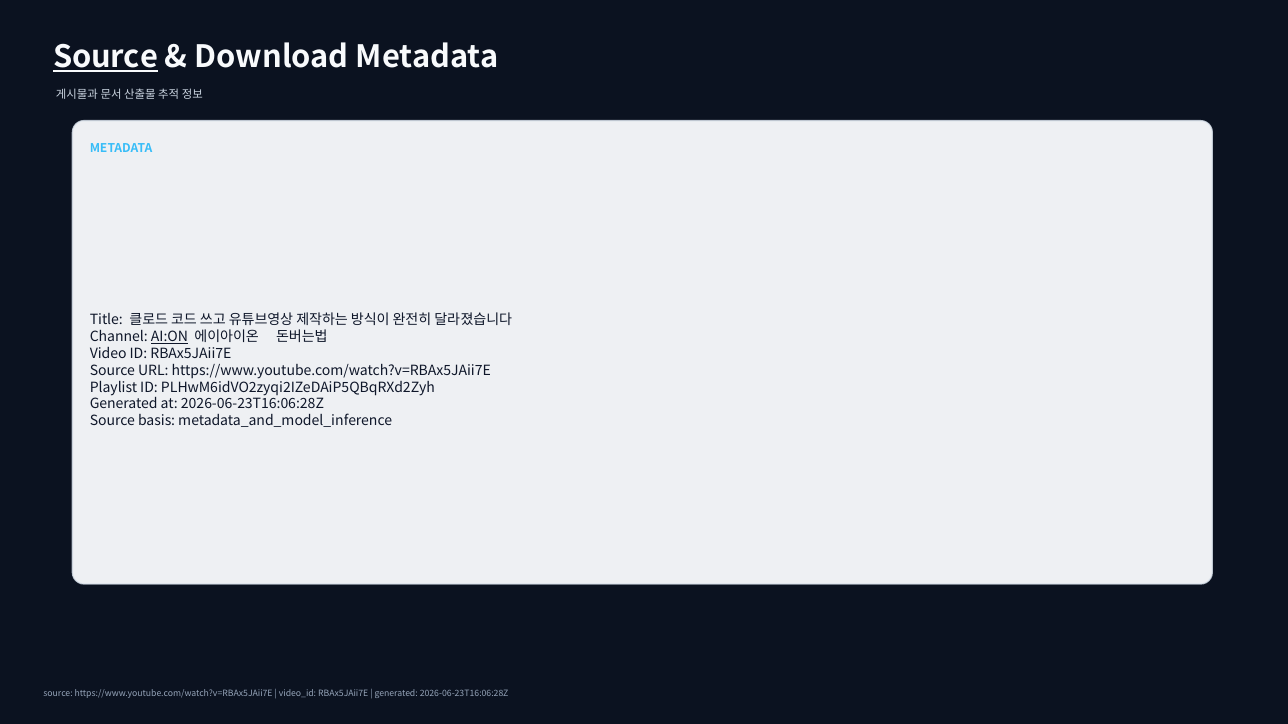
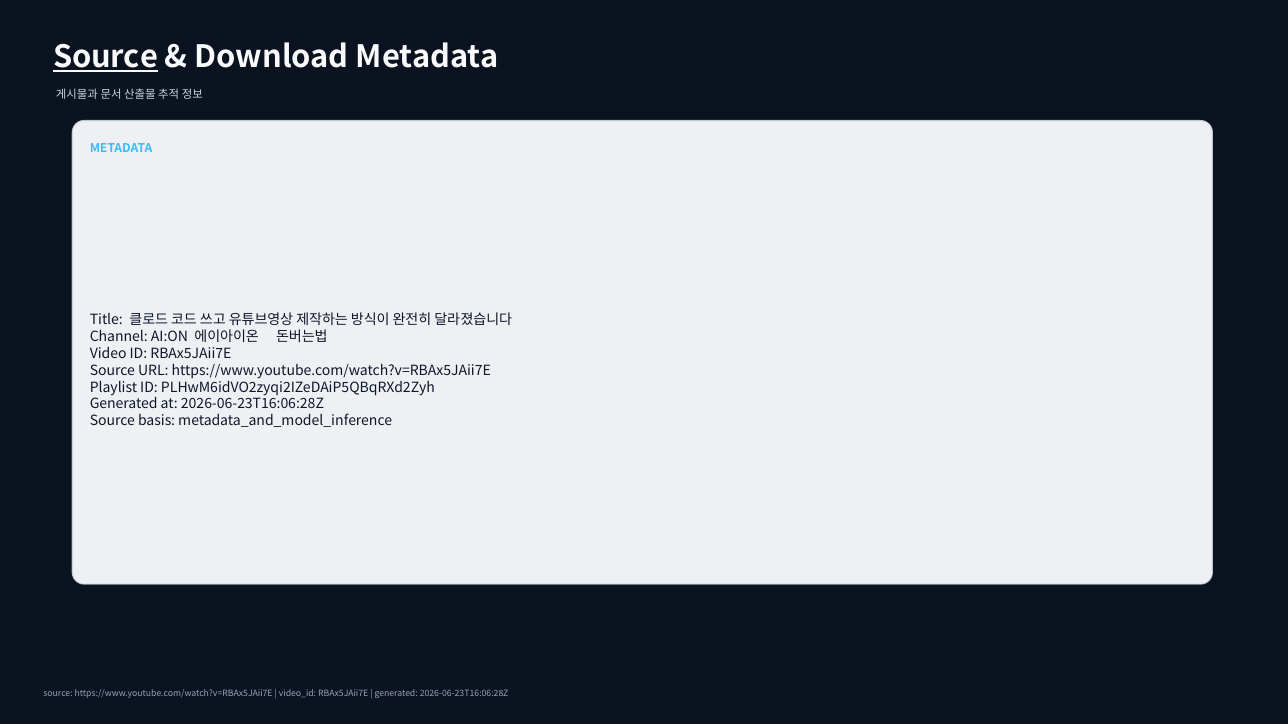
AI:ON underline: present -> none (169, 337)
